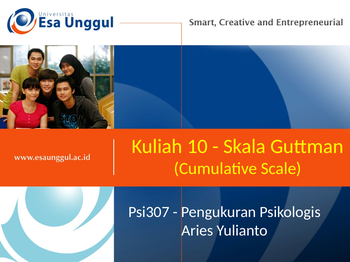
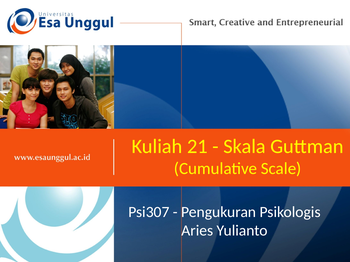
10: 10 -> 21 (197, 147)
